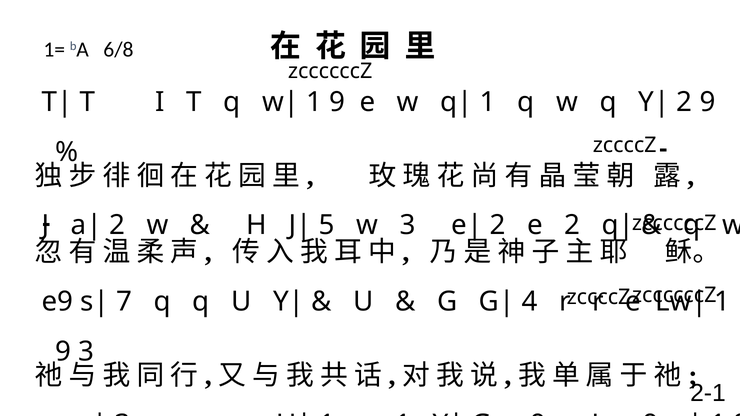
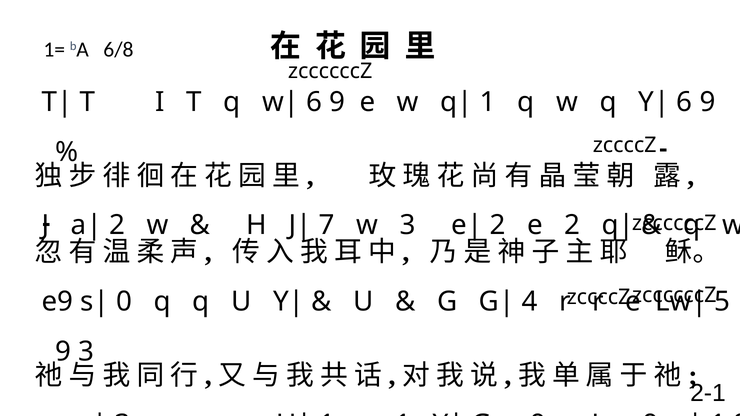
1: 1 -> 6 (314, 102)
2: 2 -> 6 (684, 102)
5: 5 -> 7 (327, 225)
7: 7 -> 0 (124, 302)
1: 1 -> 5 (722, 302)
